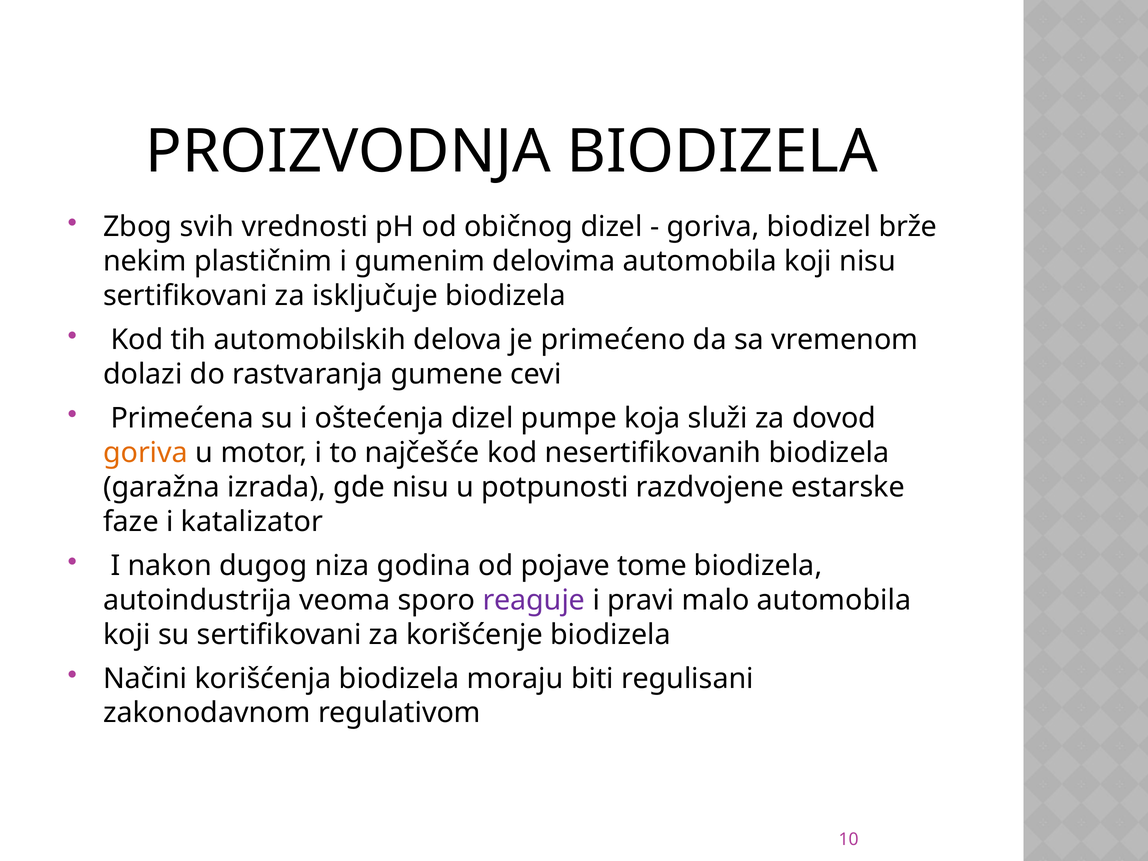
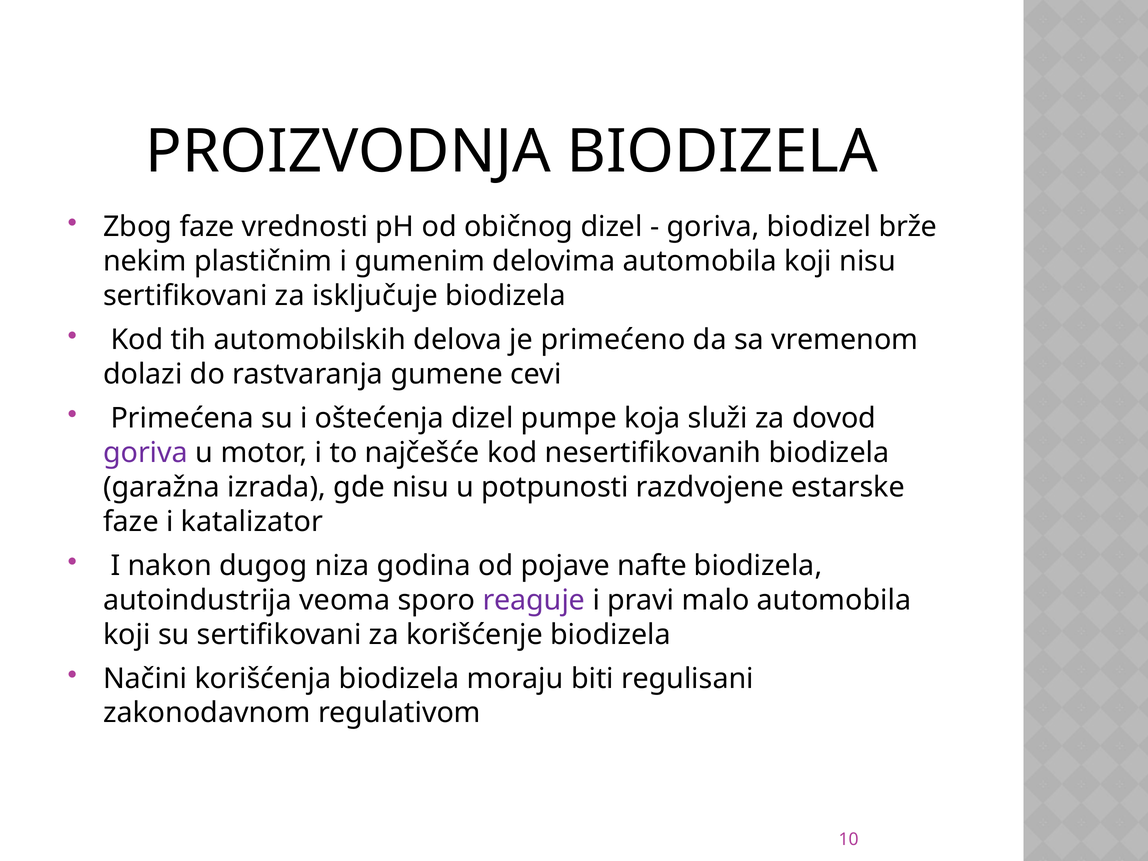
Zbog svih: svih -> faze (207, 227)
goriva colour: orange -> purple (146, 453)
tome: tome -> nafte (652, 566)
